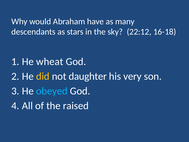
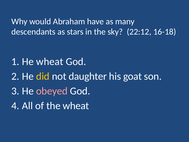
very: very -> goat (133, 76)
obeyed colour: light blue -> pink (52, 91)
the raised: raised -> wheat (76, 106)
